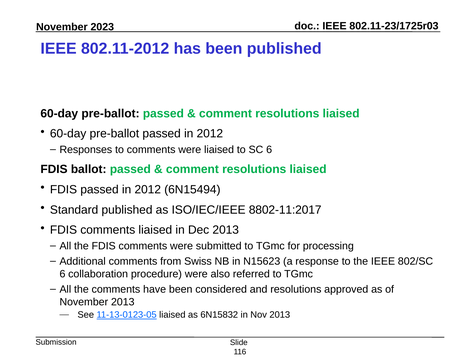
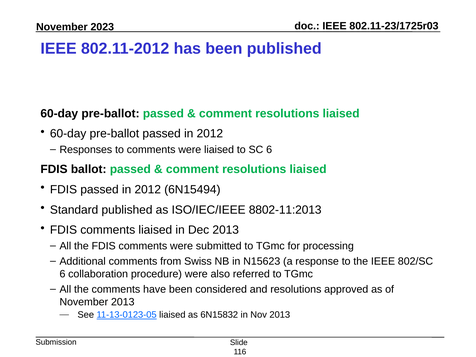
8802-11:2017: 8802-11:2017 -> 8802-11:2013 (285, 210)
